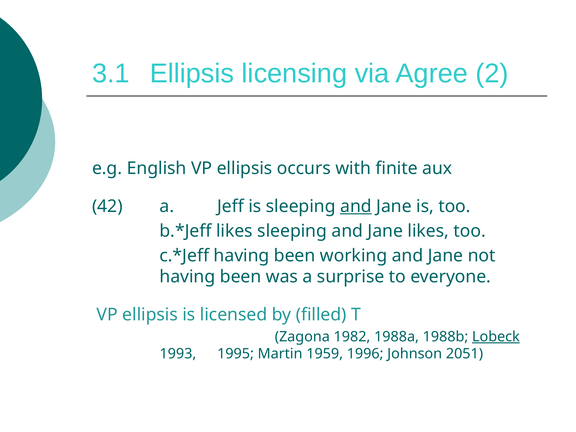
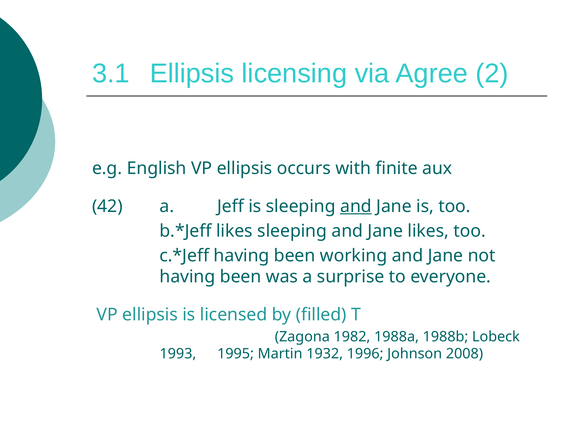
Lobeck underline: present -> none (496, 337)
1959: 1959 -> 1932 (325, 354)
2051: 2051 -> 2008 (464, 354)
